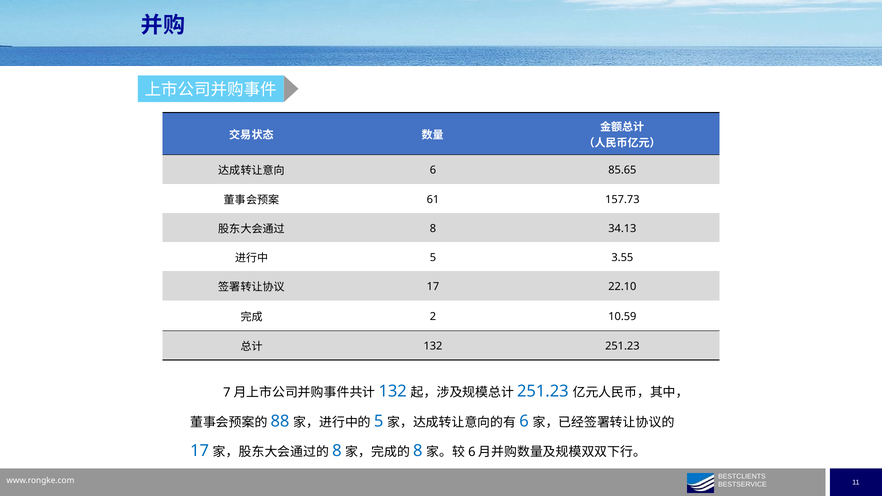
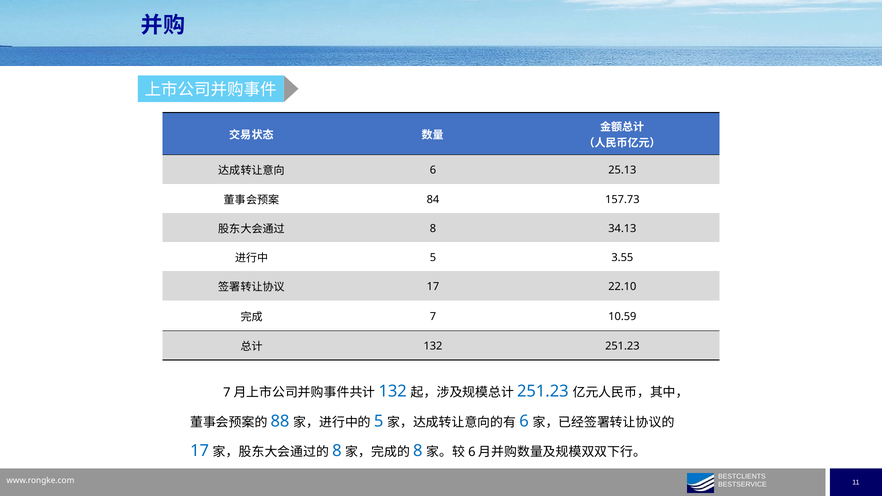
85.65: 85.65 -> 25.13 (622, 170)
61: 61 -> 84 (433, 199)
2: 2 -> 7 (433, 317)
